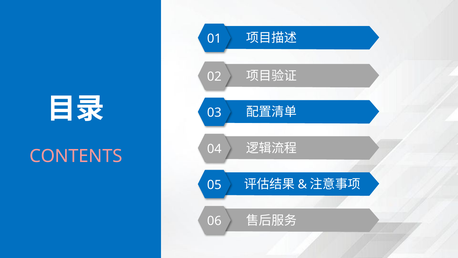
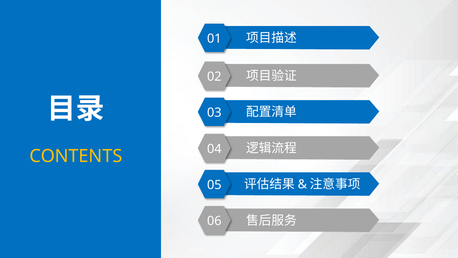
CONTENTS colour: pink -> yellow (76, 156)
